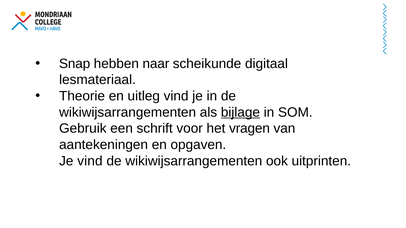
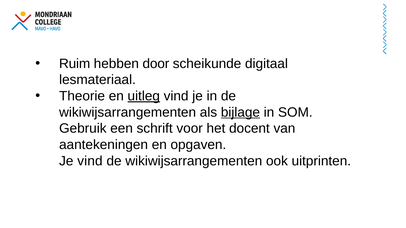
Snap: Snap -> Ruim (75, 64)
naar: naar -> door (156, 64)
uitleg underline: none -> present (144, 96)
vragen: vragen -> docent (249, 129)
